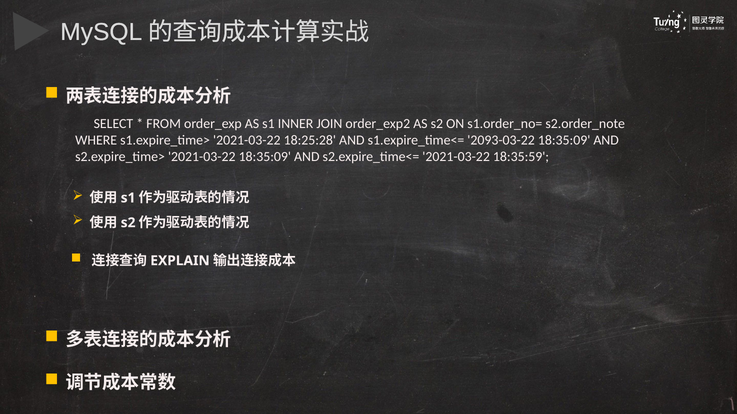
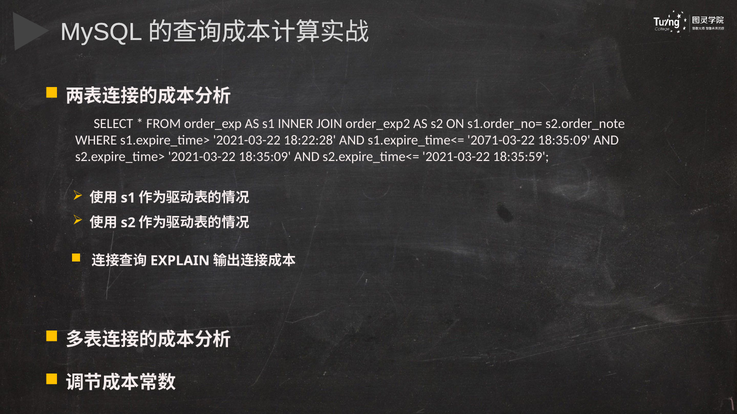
18:25:28: 18:25:28 -> 18:22:28 (310, 140)
2093-03-22: 2093-03-22 -> 2071-03-22 (501, 140)
